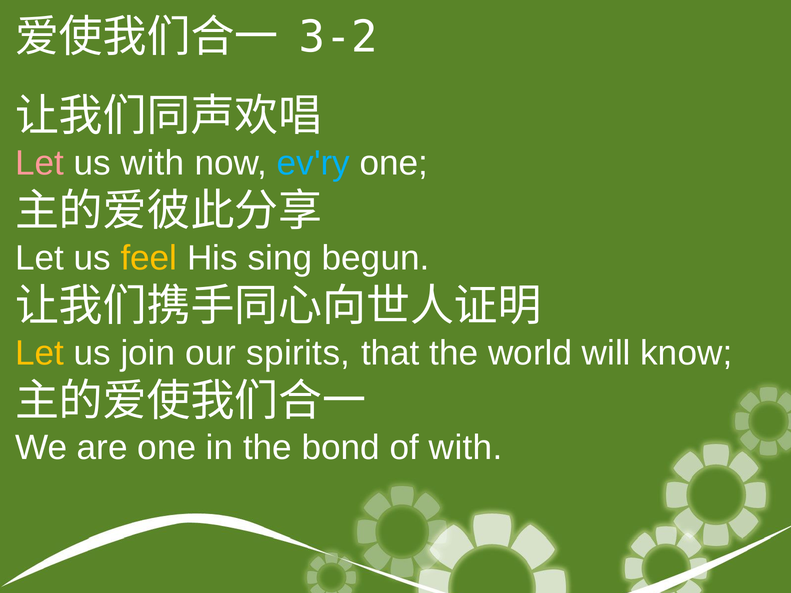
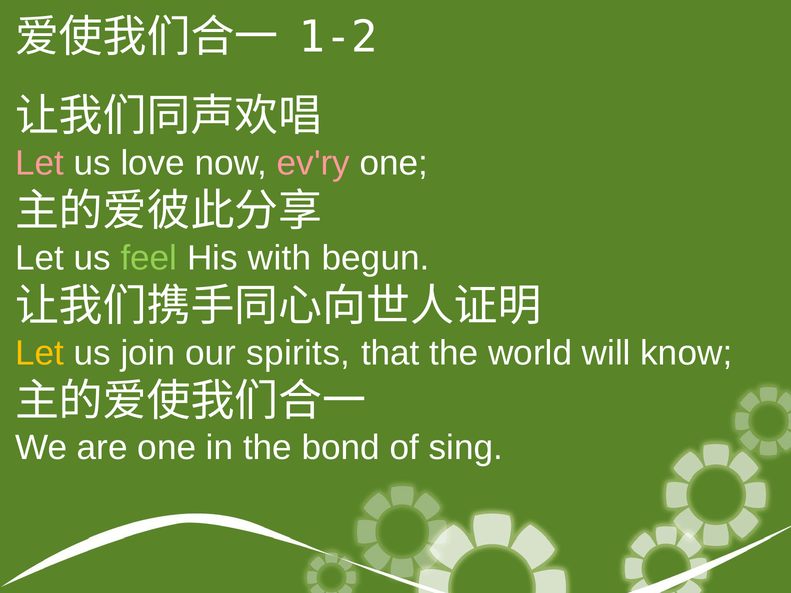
3-2: 3-2 -> 1-2 (338, 37)
us with: with -> love (153, 163)
ev'ry colour: light blue -> pink (313, 163)
feel colour: yellow -> light green (149, 258)
sing: sing -> with (280, 258)
of with: with -> sing (466, 448)
